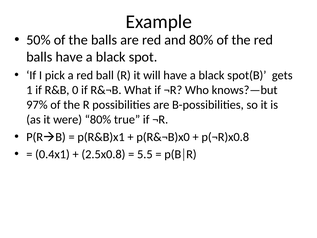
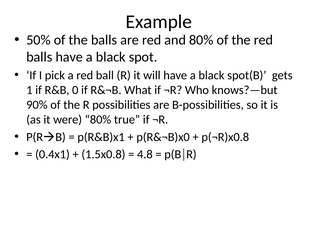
97%: 97% -> 90% (37, 105)
2.5x0.8: 2.5x0.8 -> 1.5x0.8 (103, 154)
5.5: 5.5 -> 4.8 (145, 154)
